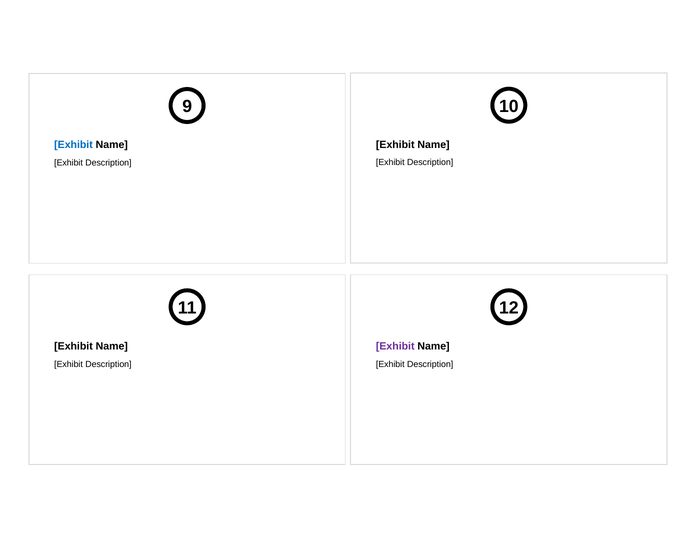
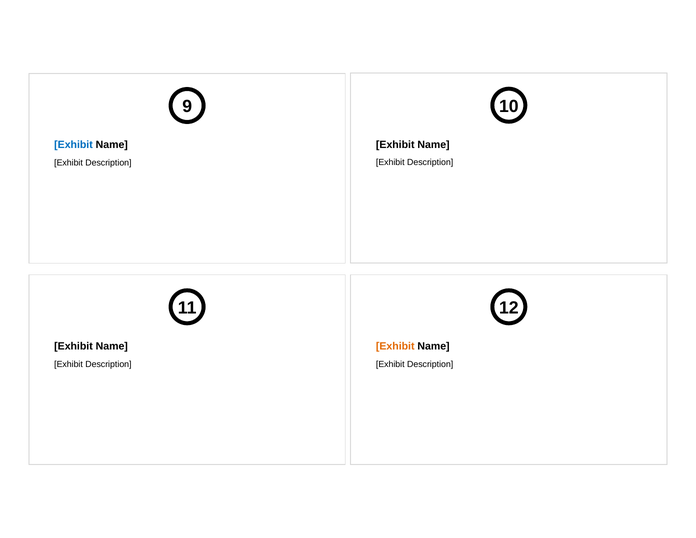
Exhibit colour: purple -> orange (395, 346)
